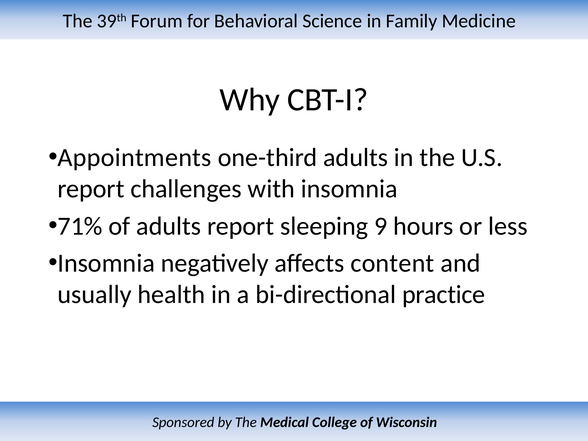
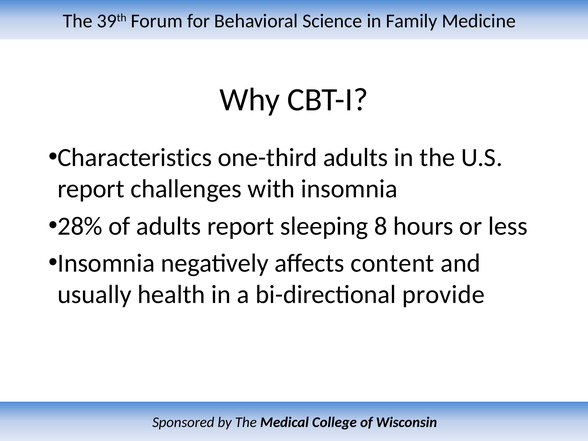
Appointments: Appointments -> Characteristics (135, 158)
71%: 71% -> 28% (80, 226)
9: 9 -> 8 (381, 226)
practice: practice -> provide (443, 295)
